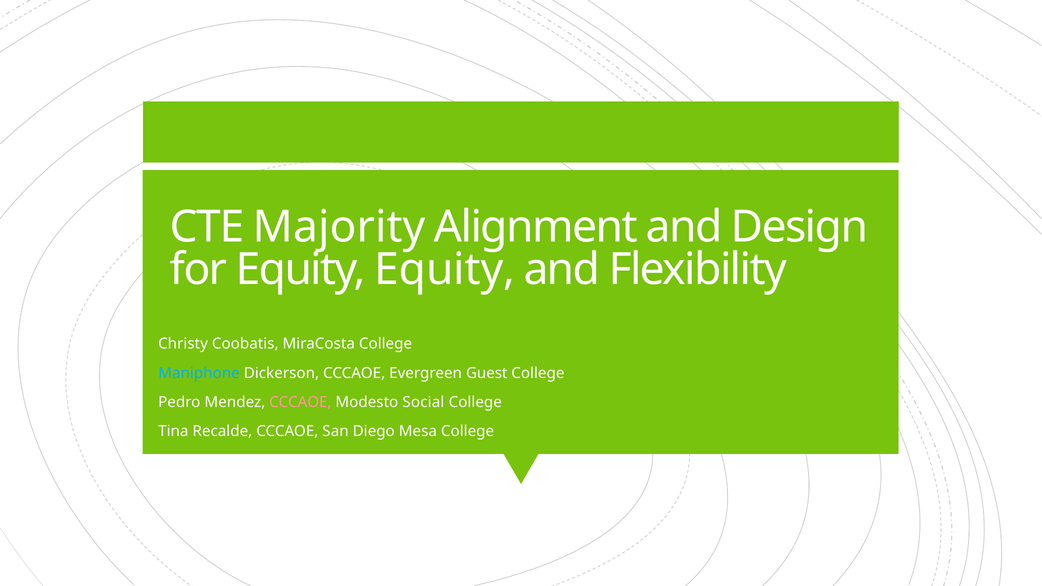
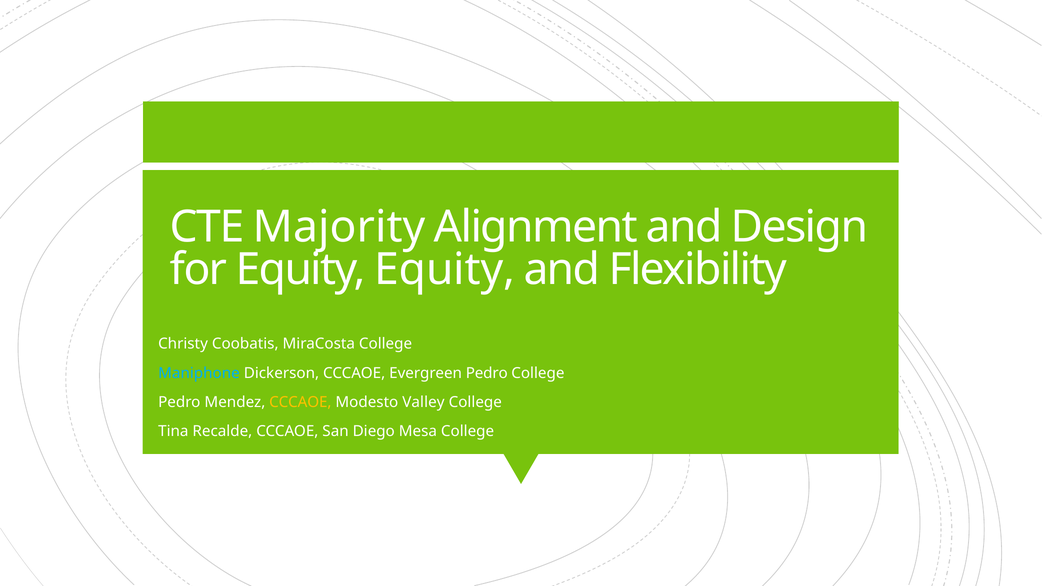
Evergreen Guest: Guest -> Pedro (487, 373)
CCCAOE colour: pink -> yellow (300, 402)
Social: Social -> Valley (423, 402)
